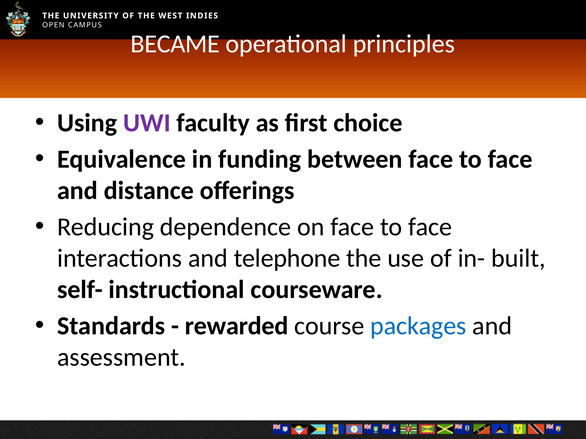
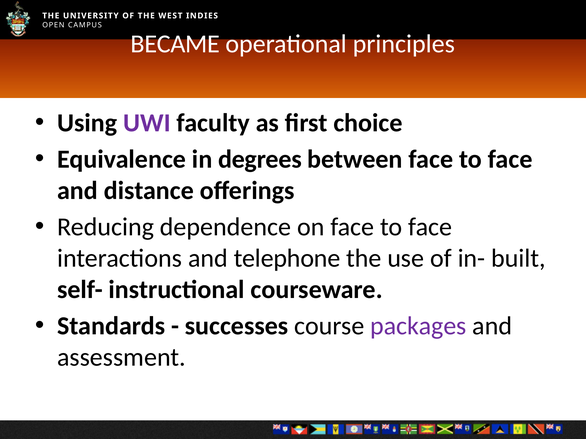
funding: funding -> degrees (260, 159)
rewarded: rewarded -> successes (237, 326)
packages colour: blue -> purple (418, 326)
